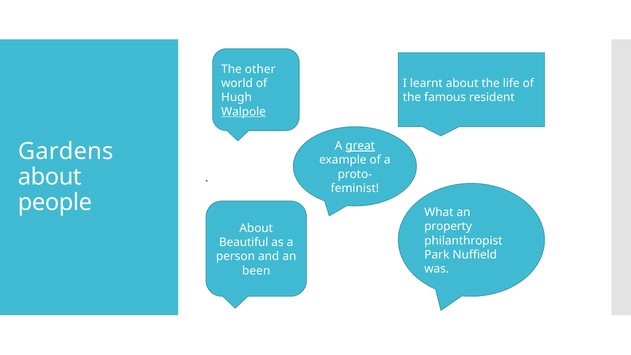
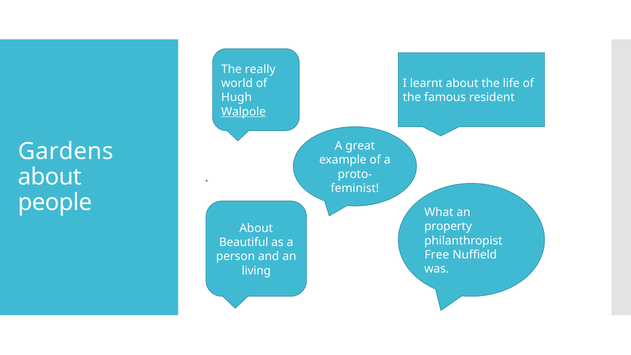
other: other -> really (260, 69)
great underline: present -> none (360, 146)
Park: Park -> Free (437, 255)
been: been -> living (256, 271)
